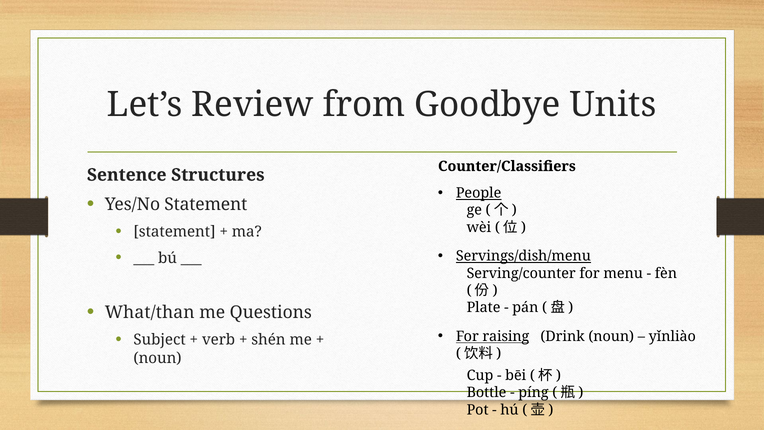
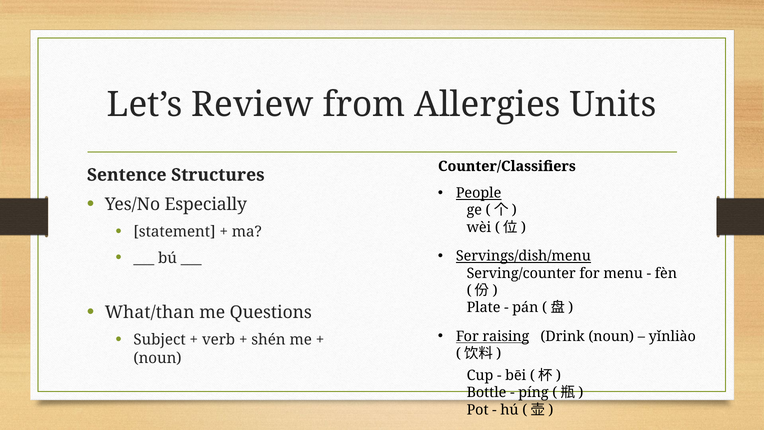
Goodbye: Goodbye -> Allergies (488, 105)
Yes/No Statement: Statement -> Especially (206, 204)
